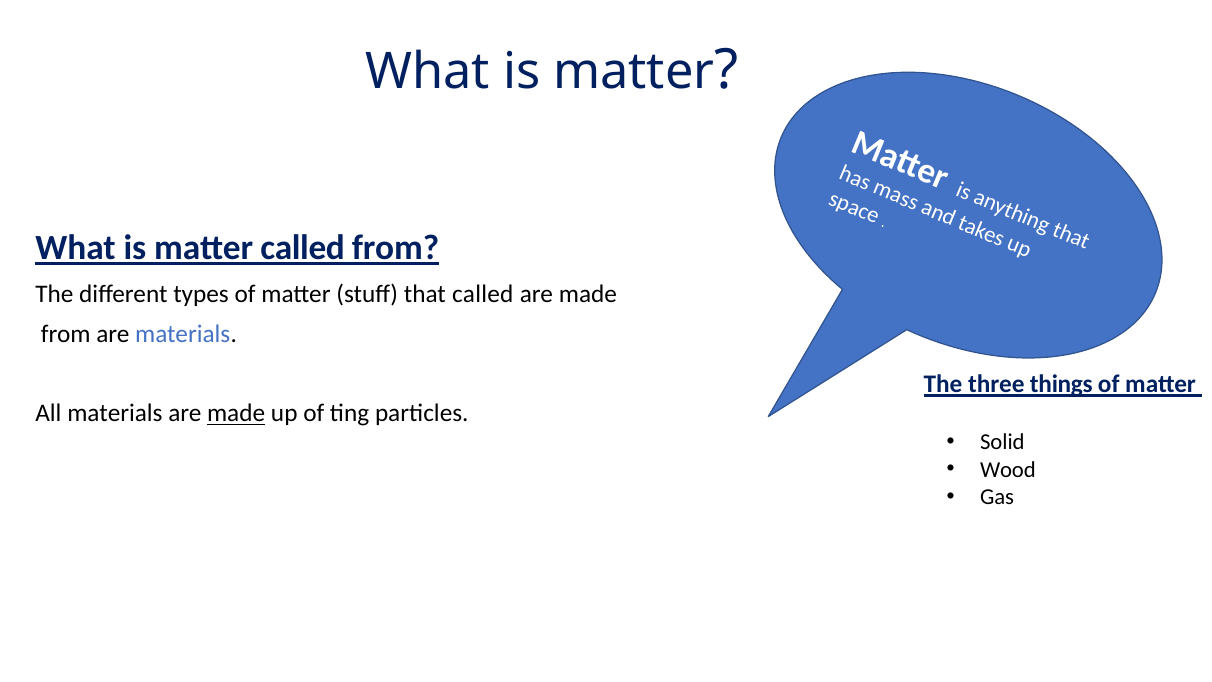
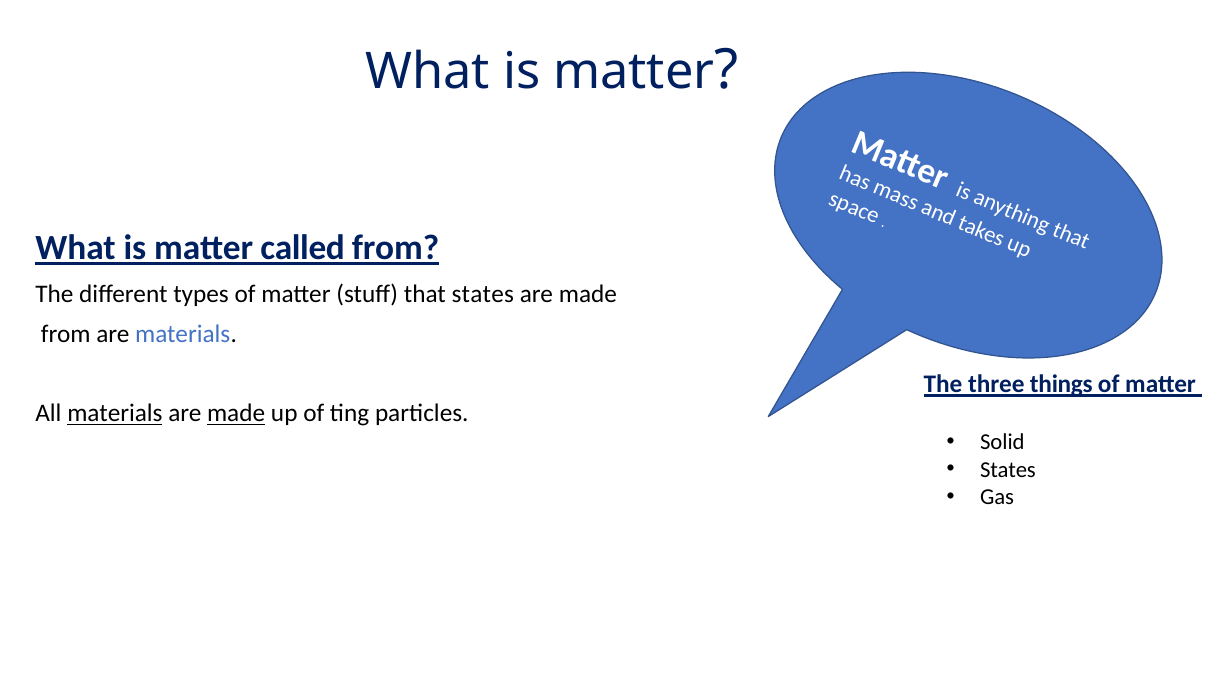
that called: called -> states (483, 294)
materials underline: none -> present (115, 413)
Wood: Wood -> States (1008, 470)
